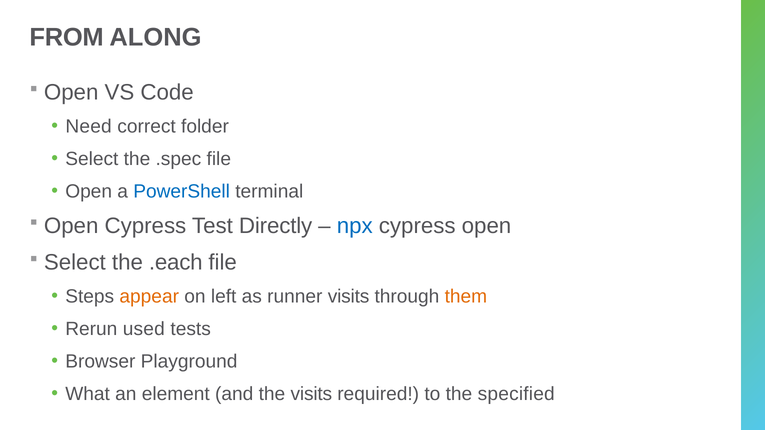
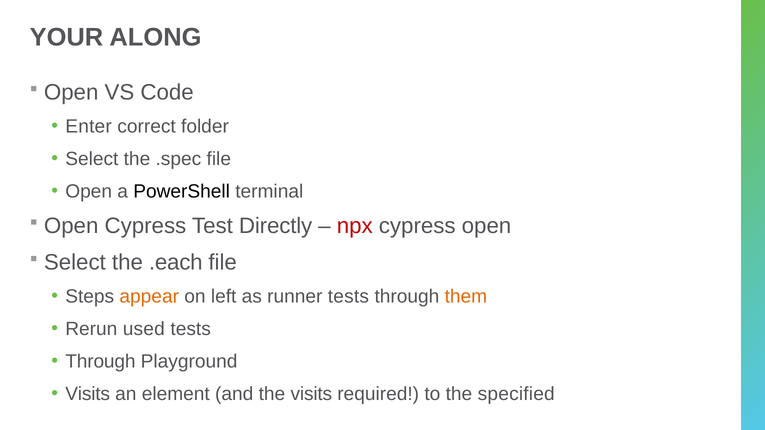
FROM: FROM -> YOUR (66, 37)
Need: Need -> Enter (89, 127)
PowerShell colour: blue -> black (182, 192)
npx colour: blue -> red (355, 226)
runner visits: visits -> tests (348, 297)
Browser: Browser -> Through (100, 362)
What: What -> Visits (88, 394)
